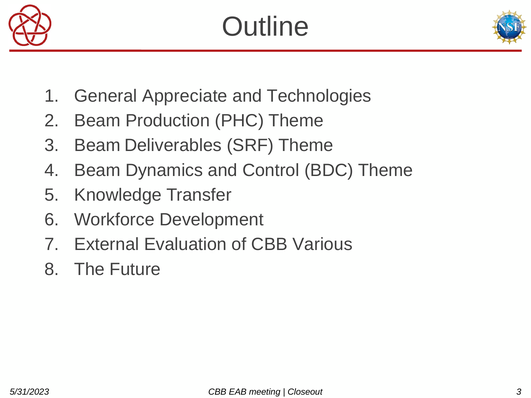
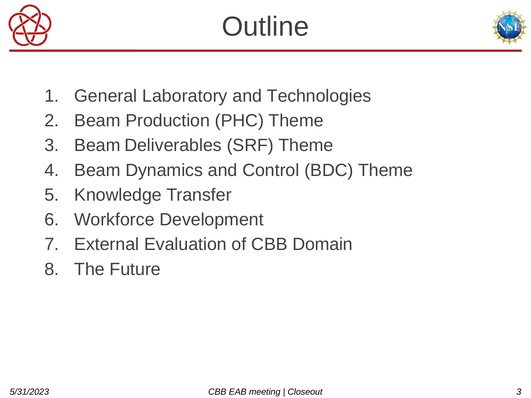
Appreciate: Appreciate -> Laboratory (185, 96)
Various: Various -> Domain (323, 245)
